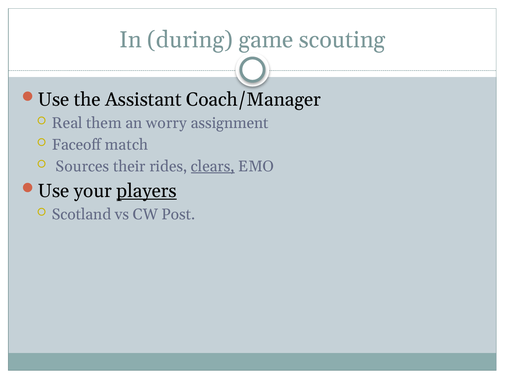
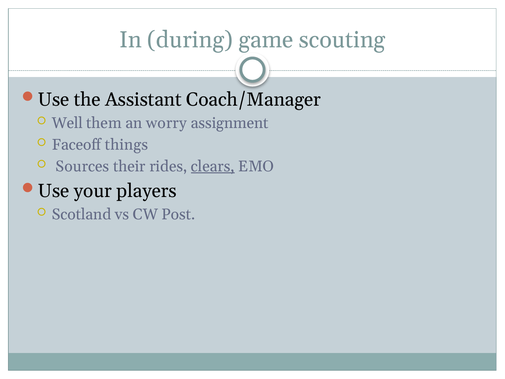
Real: Real -> Well (67, 123)
match: match -> things (127, 145)
players underline: present -> none (147, 191)
